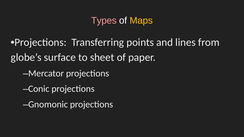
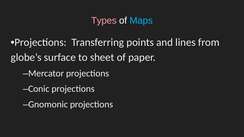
Maps colour: yellow -> light blue (141, 21)
